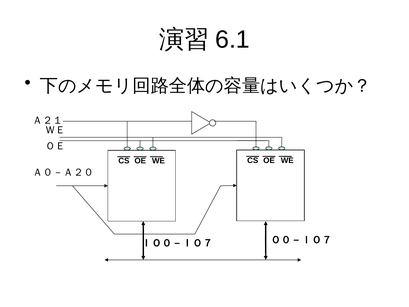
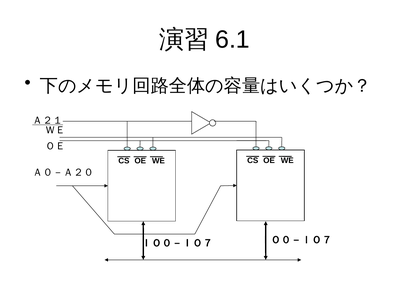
Ａ２１ underline: none -> present (48, 120)
